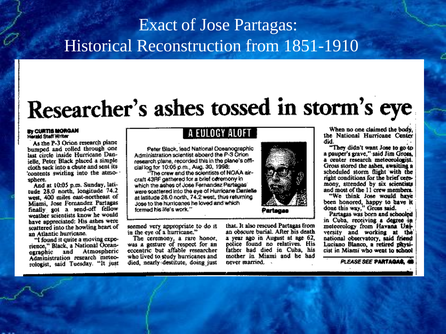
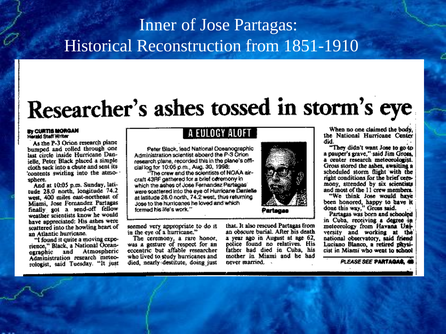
Exact: Exact -> Inner (158, 25)
